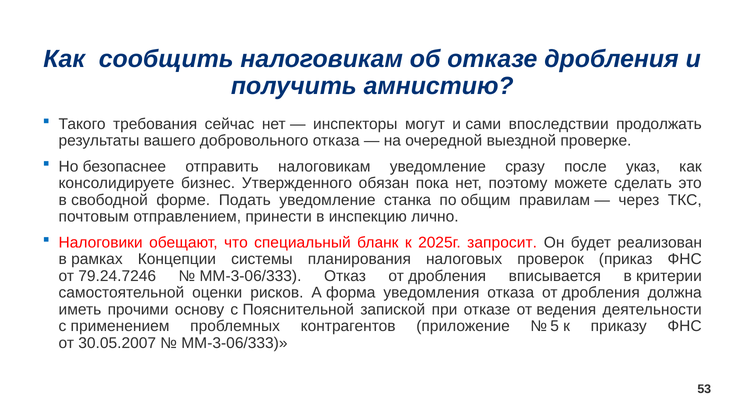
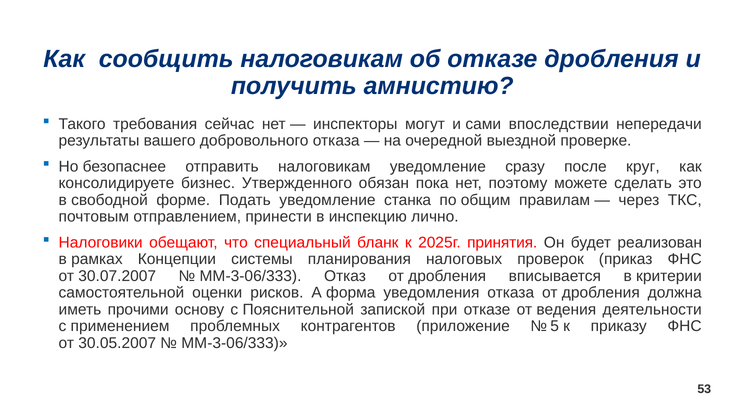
продолжать: продолжать -> непередачи (659, 124)
указ: указ -> круг (643, 166)
запросит: запросит -> принятия (502, 242)
79.24.7246: 79.24.7246 -> 30.07.2007 (117, 276)
